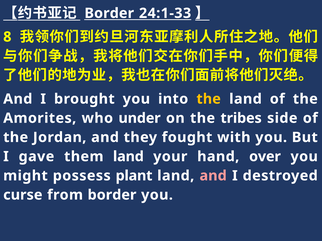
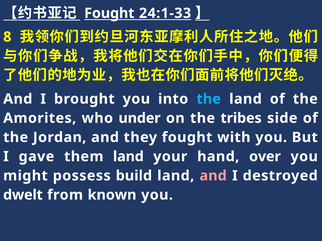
Border: Border -> Fought (109, 13)
the colour: yellow -> light blue (209, 99)
plant: plant -> build (134, 176)
curse: curse -> dwelt (23, 195)
from border: border -> known (112, 195)
